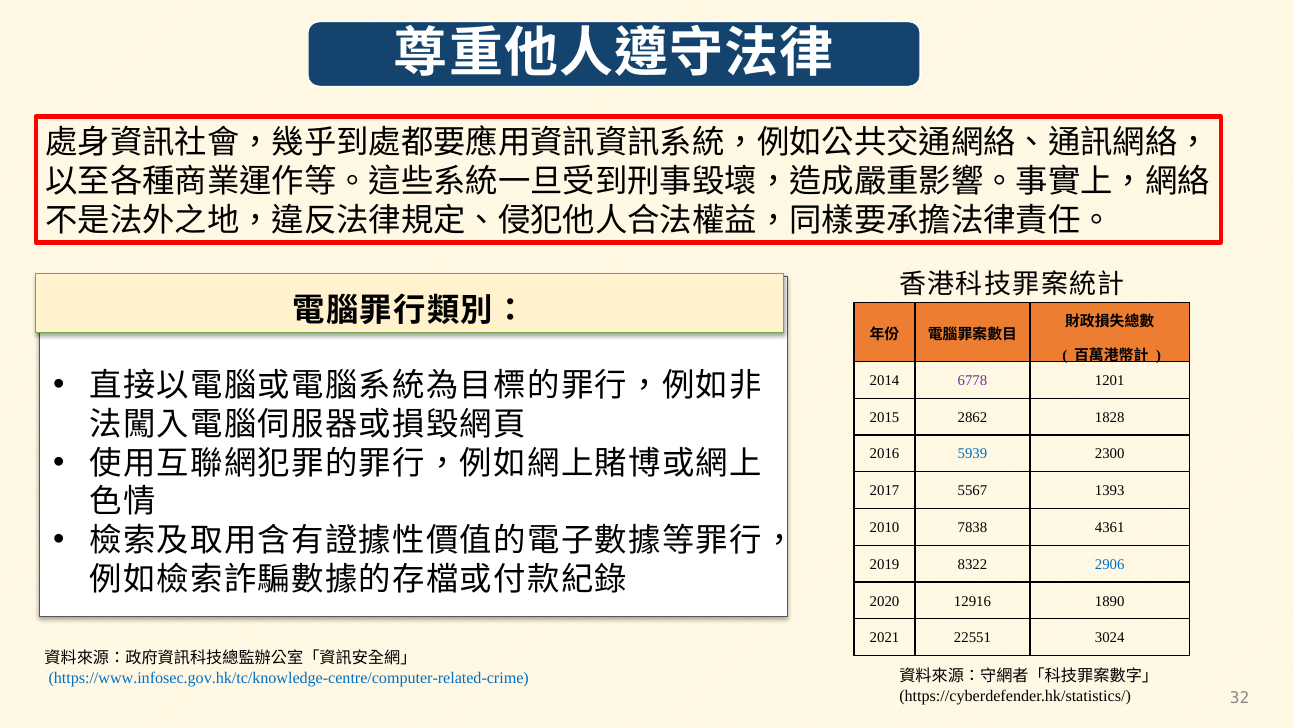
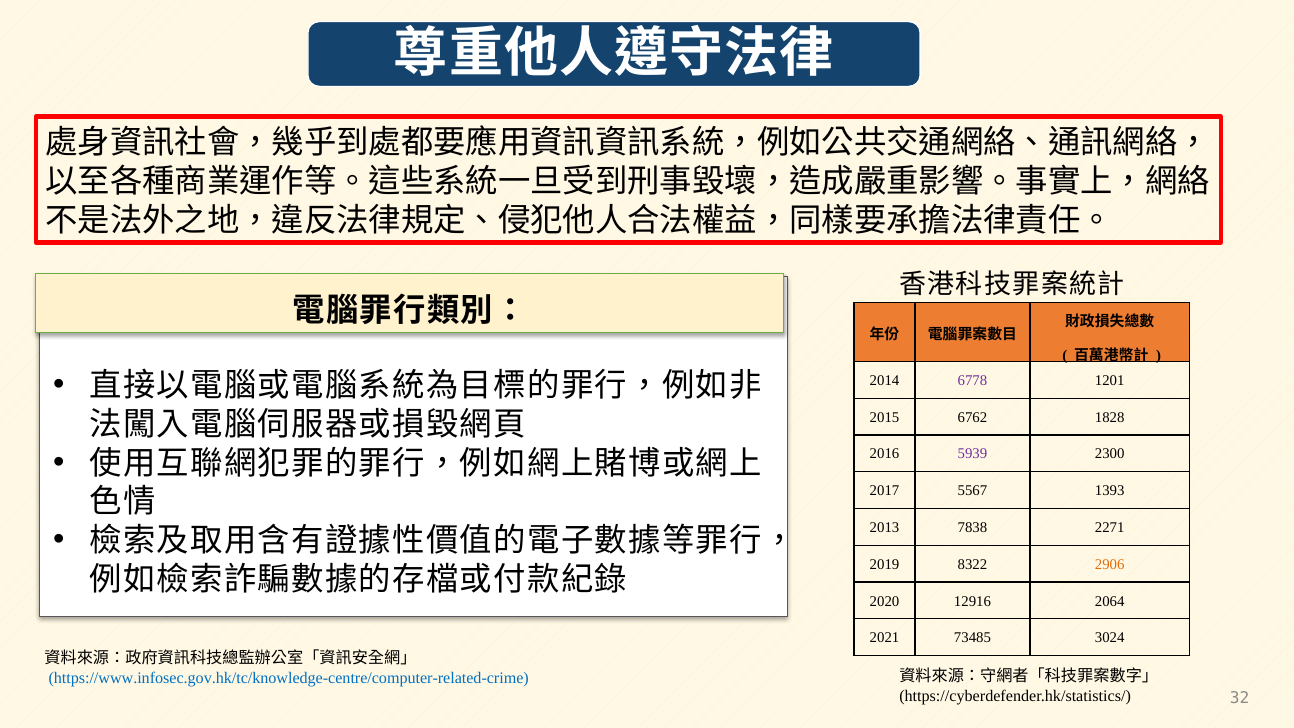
2862: 2862 -> 6762 (972, 417)
5939 colour: blue -> purple (972, 454)
2010: 2010 -> 2013 (885, 528)
4361: 4361 -> 2271 (1110, 528)
2906 colour: blue -> orange (1110, 564)
1890: 1890 -> 2064 (1110, 601)
22551: 22551 -> 73485 (972, 638)
